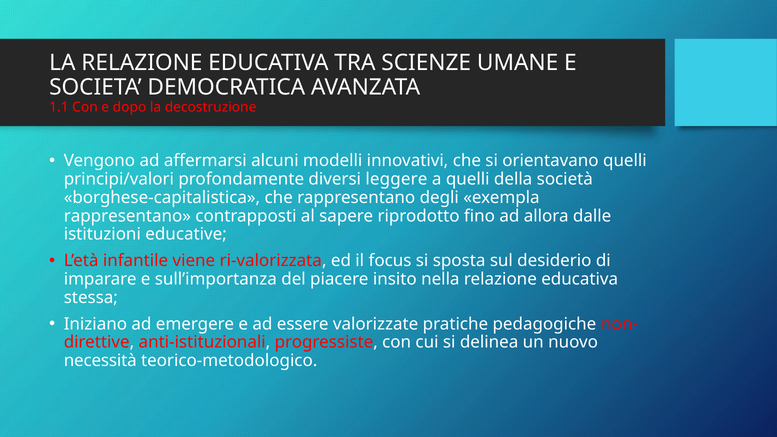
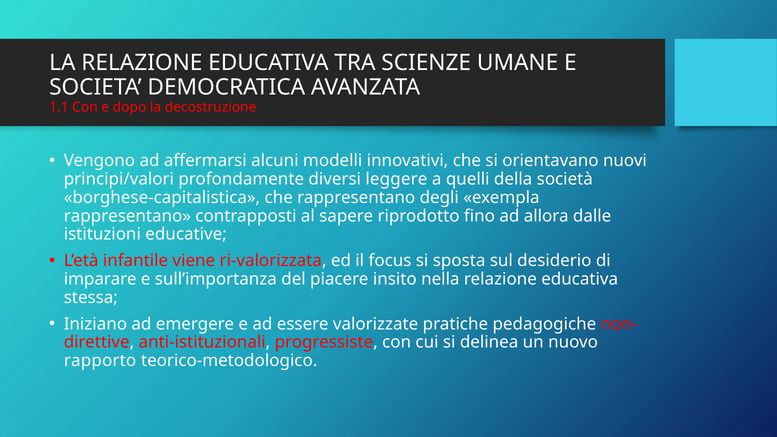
orientavano quelli: quelli -> nuovi (625, 161)
necessità: necessità -> rapporto (100, 361)
